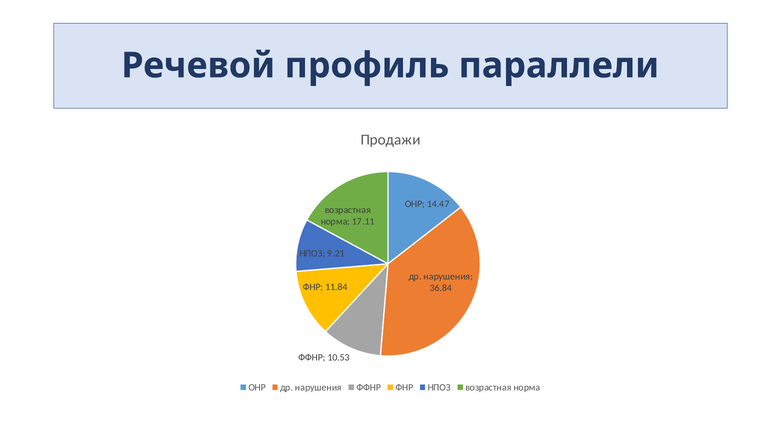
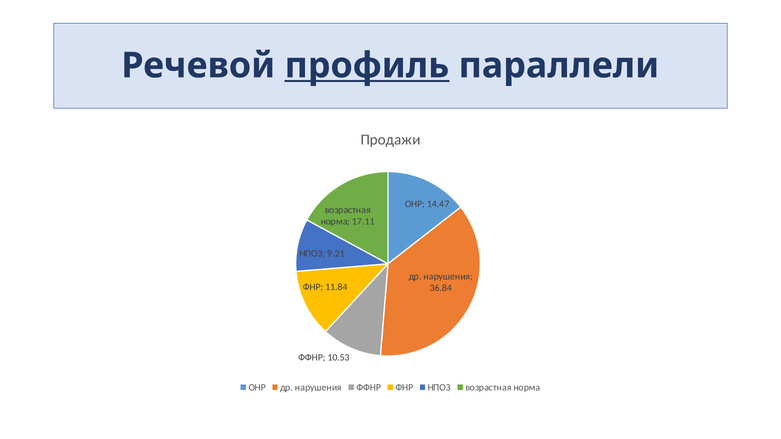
профиль underline: none -> present (367, 66)
